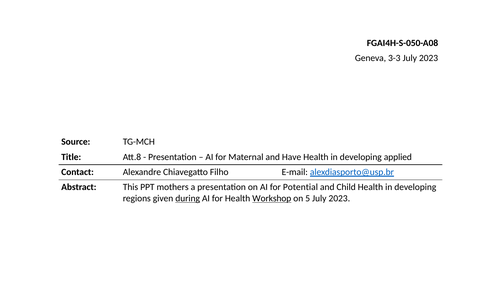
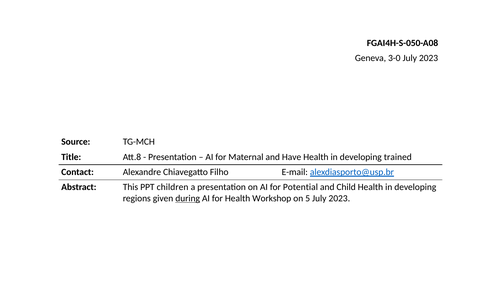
3-3: 3-3 -> 3-0 (394, 58)
applied: applied -> trained (398, 157)
mothers: mothers -> children (173, 187)
Workshop underline: present -> none (272, 198)
